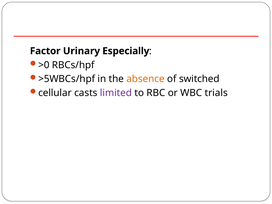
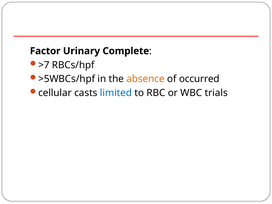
Especially: Especially -> Complete (126, 51)
>0: >0 -> >7 (44, 65)
switched: switched -> occurred (199, 79)
limited colour: purple -> blue (116, 93)
